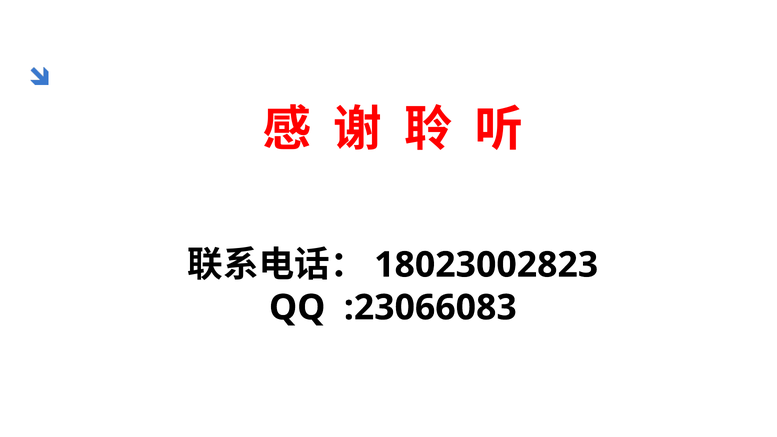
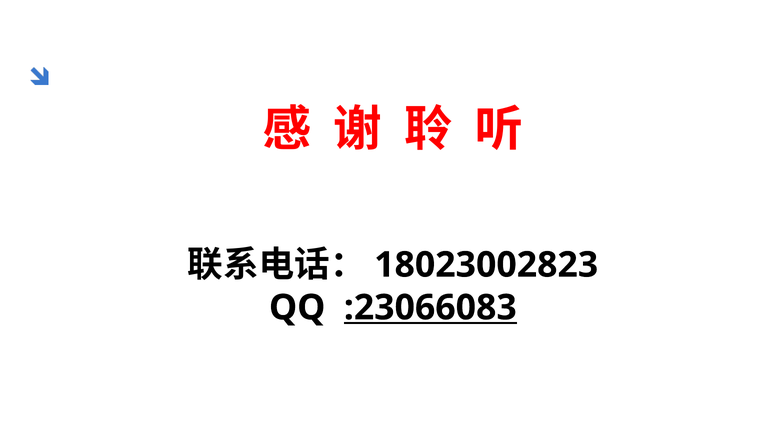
:23066083 underline: none -> present (430, 308)
